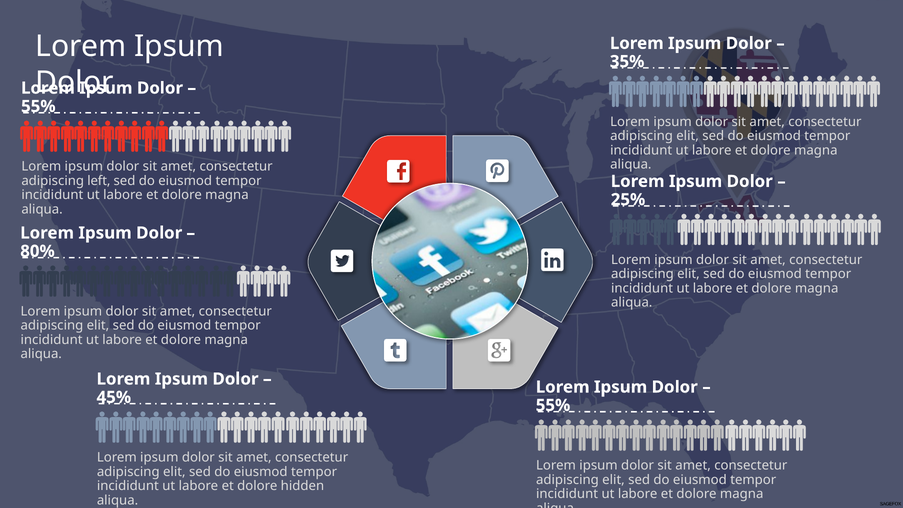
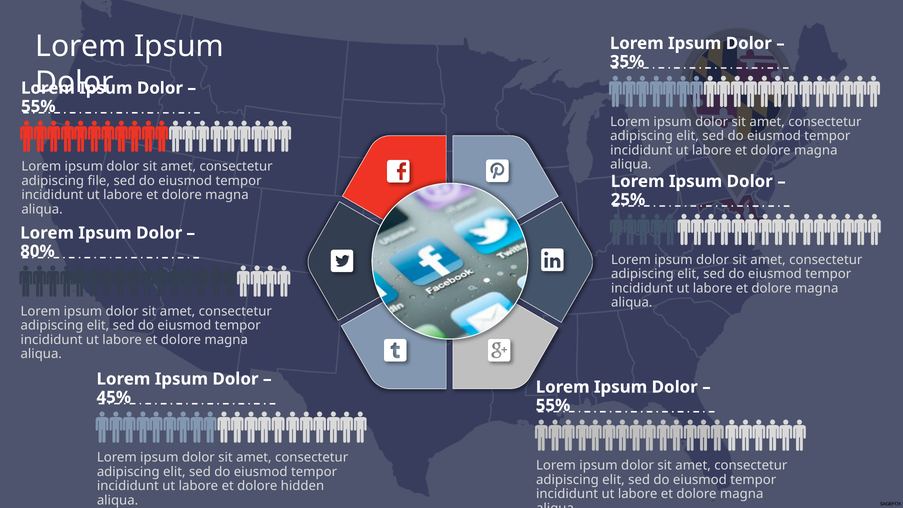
left: left -> file (99, 181)
